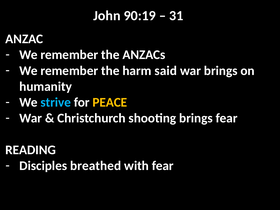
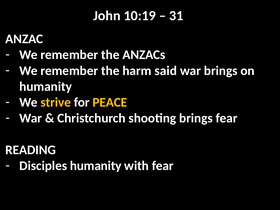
90:19: 90:19 -> 10:19 (140, 16)
strive colour: light blue -> yellow (56, 102)
Disciples breathed: breathed -> humanity (96, 166)
